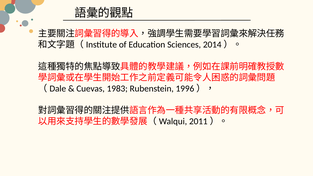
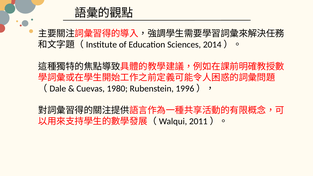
1983: 1983 -> 1980 (117, 89)
